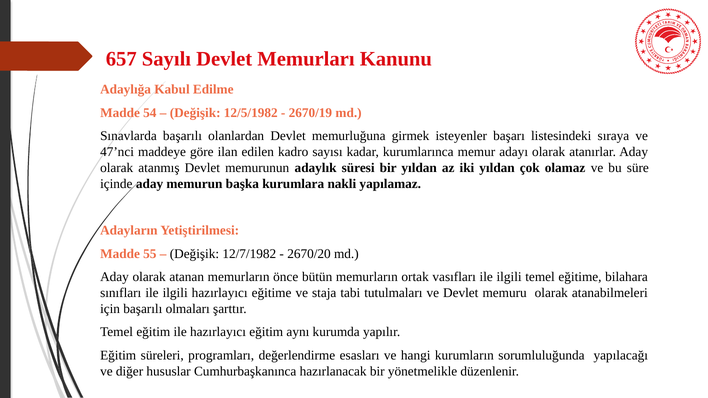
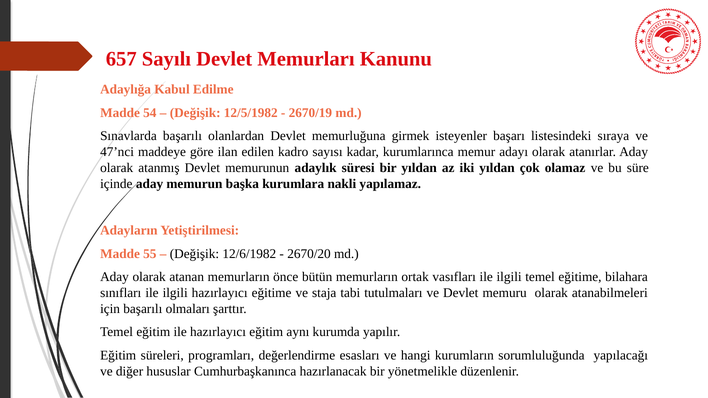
12/7/1982: 12/7/1982 -> 12/6/1982 (249, 254)
